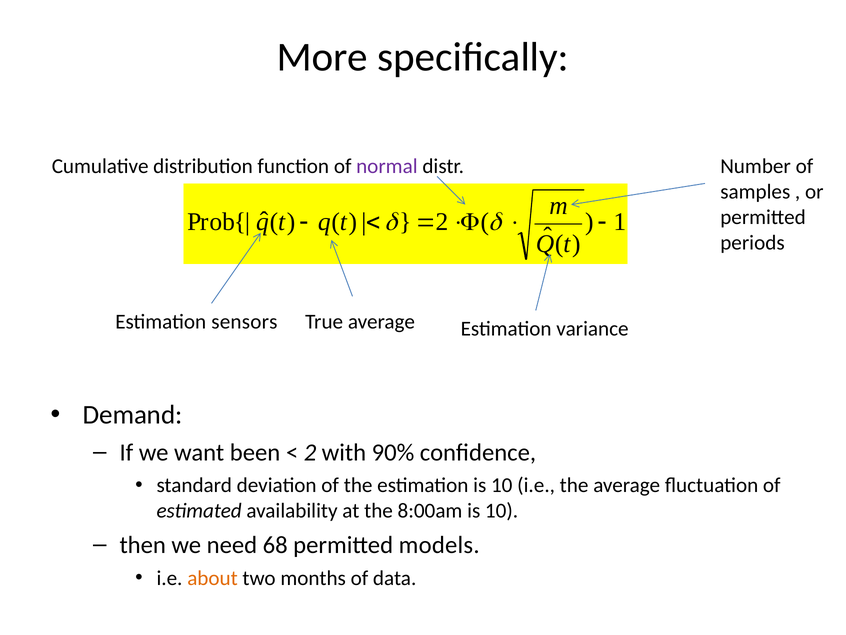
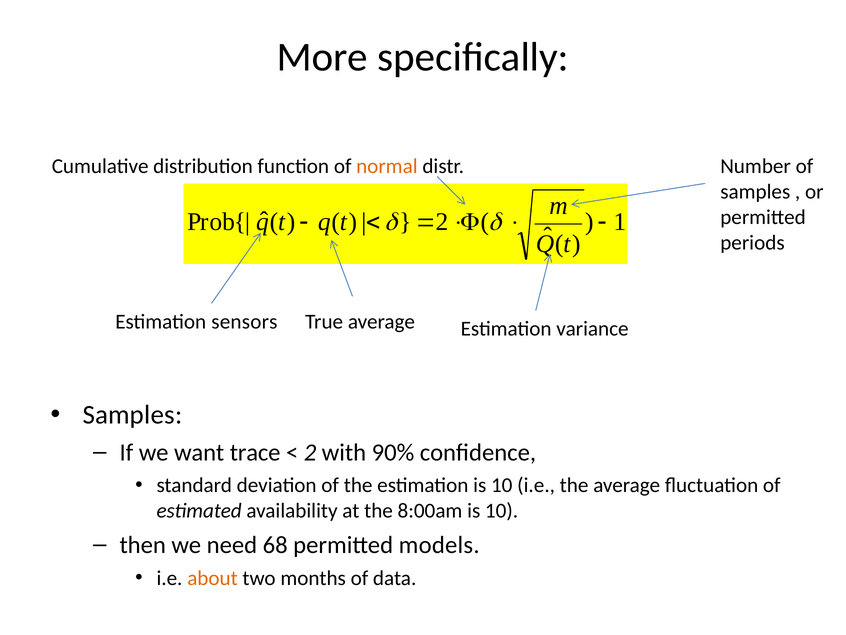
normal colour: purple -> orange (387, 166)
Demand: Demand -> Samples (132, 415)
been: been -> trace (255, 452)
